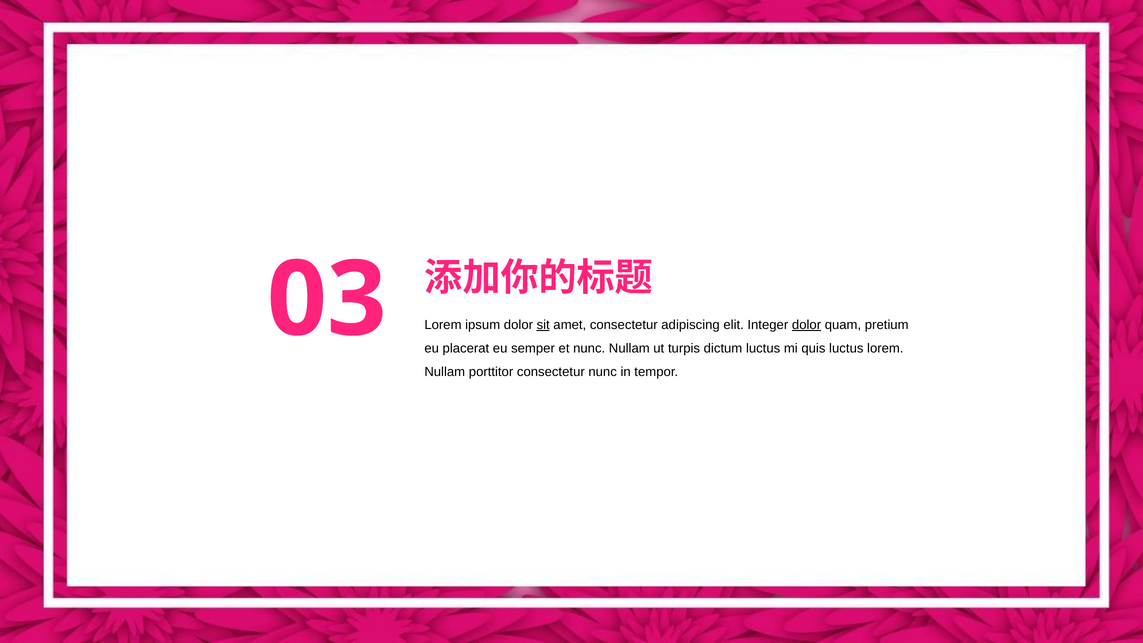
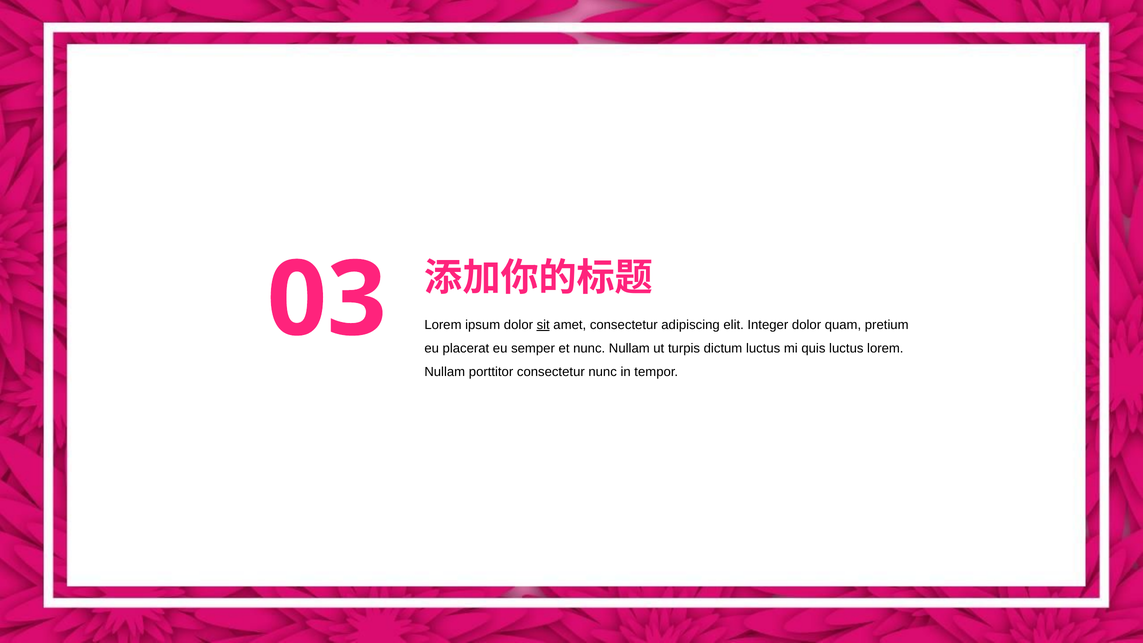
dolor underline: present -> none (807, 325)
